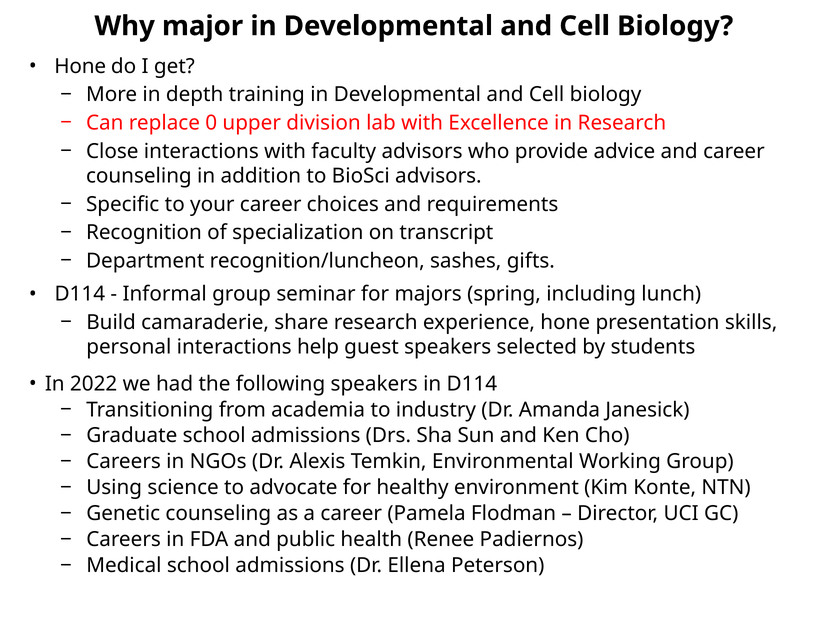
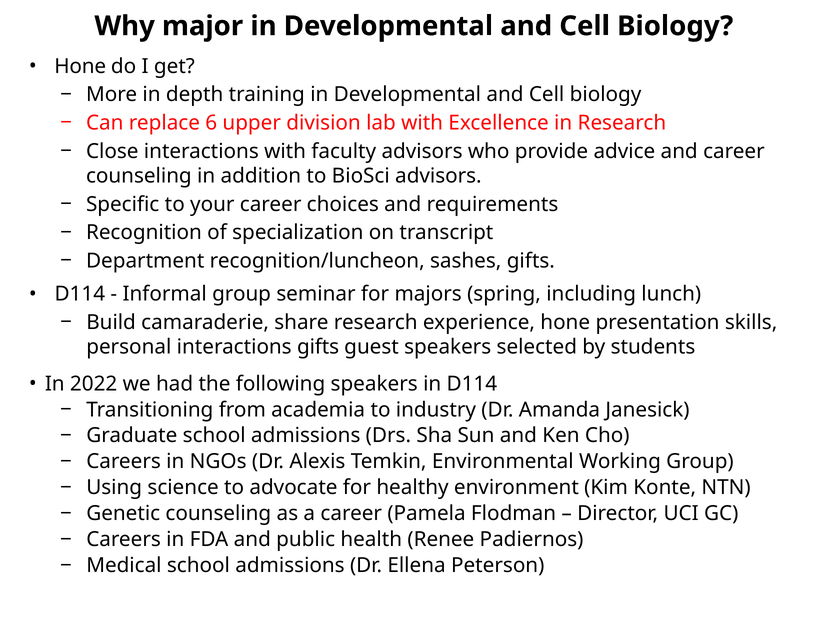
0: 0 -> 6 (211, 123)
interactions help: help -> gifts (318, 347)
